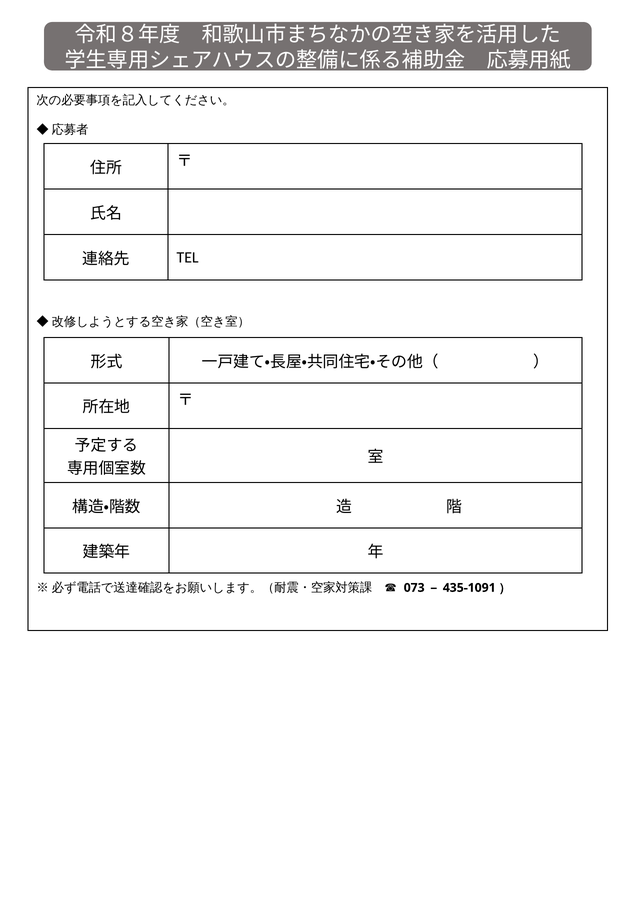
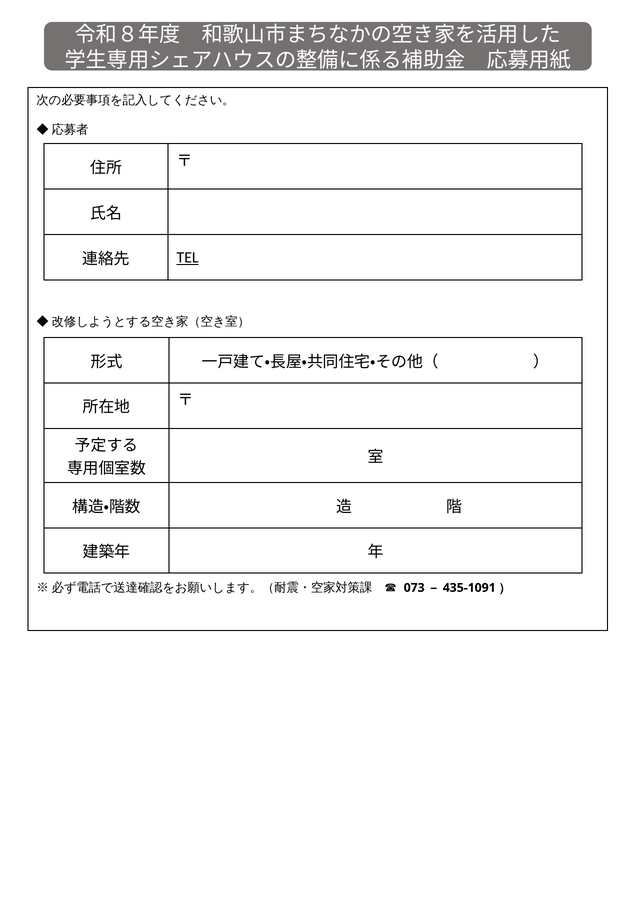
TEL underline: none -> present (188, 257)
